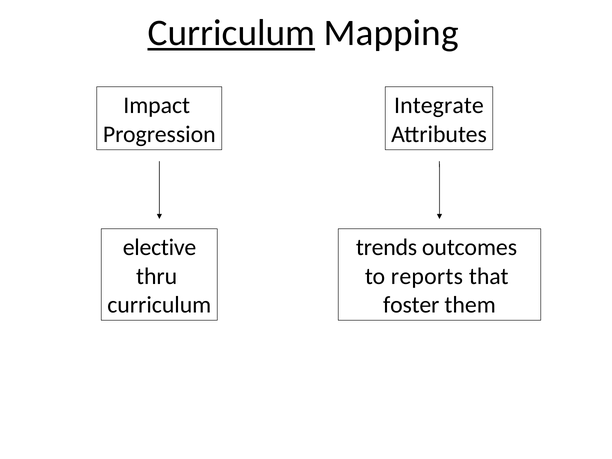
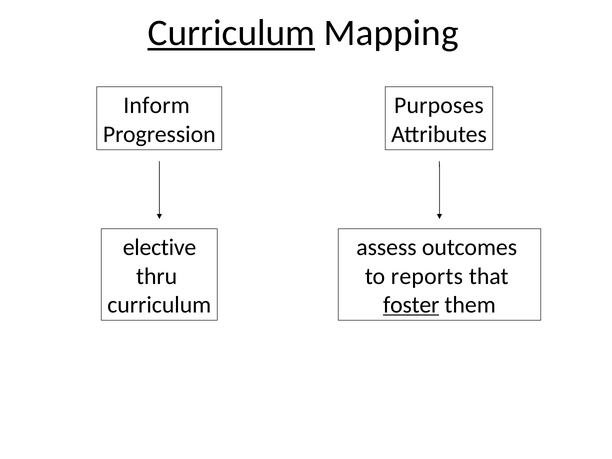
Impact: Impact -> Inform (157, 106)
Integrate: Integrate -> Purposes (439, 106)
trends: trends -> assess (386, 248)
foster underline: none -> present (411, 305)
